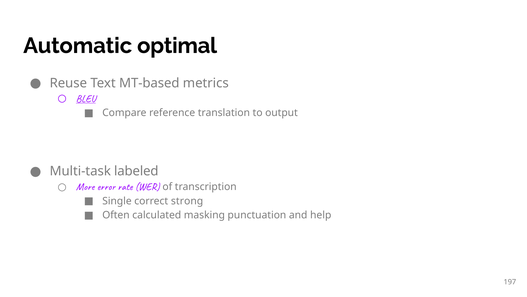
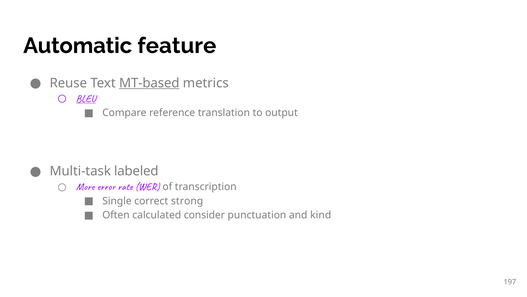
optimal: optimal -> feature (177, 46)
MT-based underline: none -> present (149, 83)
masking: masking -> consider (204, 215)
help: help -> kind (321, 215)
